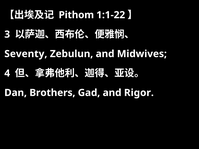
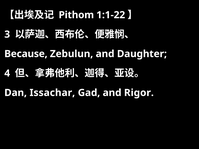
Seventy: Seventy -> Because (26, 54)
Midwives: Midwives -> Daughter (142, 54)
Brothers: Brothers -> Issachar (52, 93)
